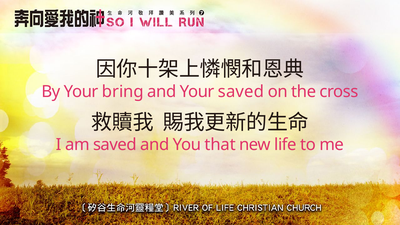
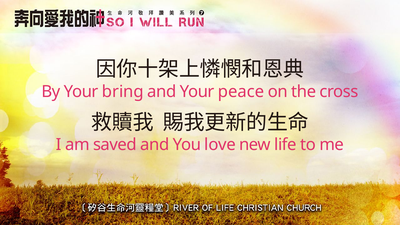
Your saved: saved -> peace (241, 92)
that: that -> love (220, 145)
